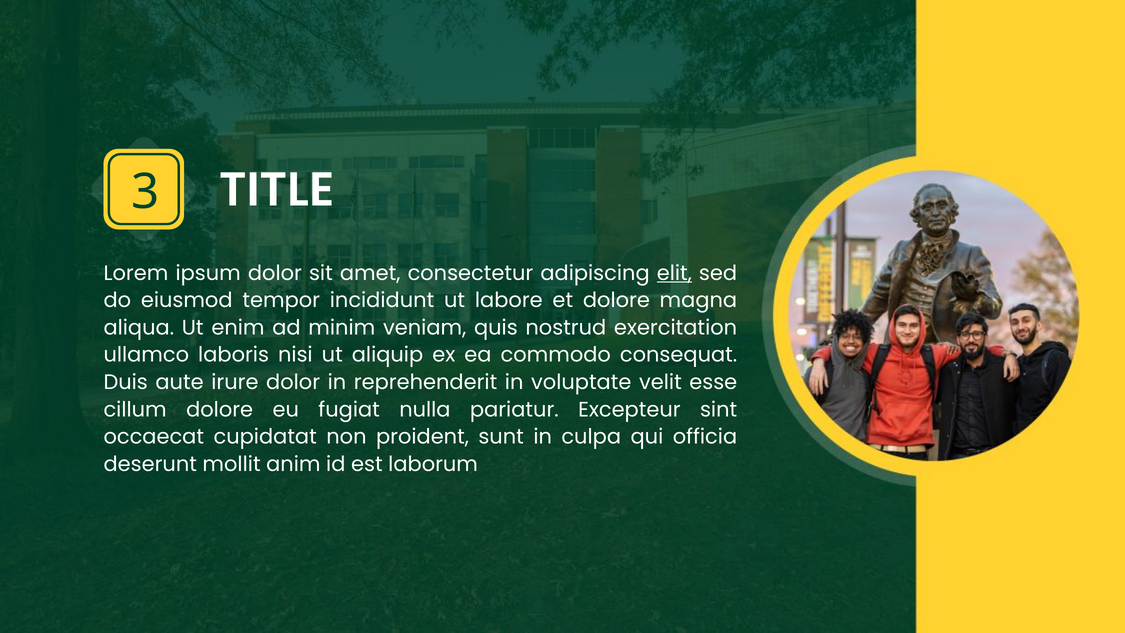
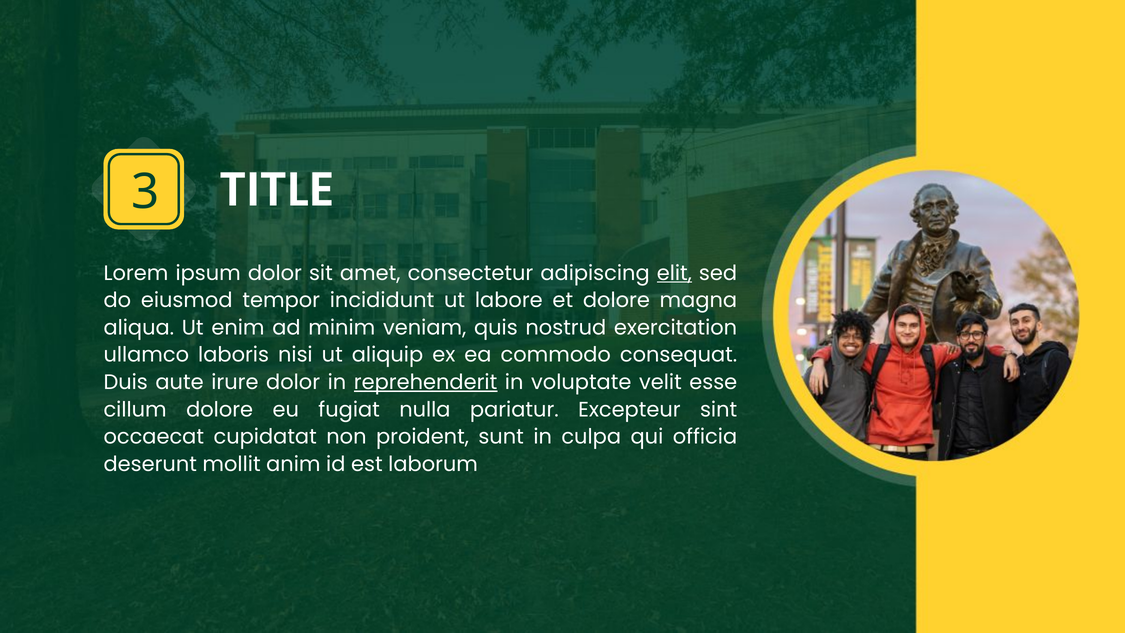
reprehenderit underline: none -> present (426, 382)
